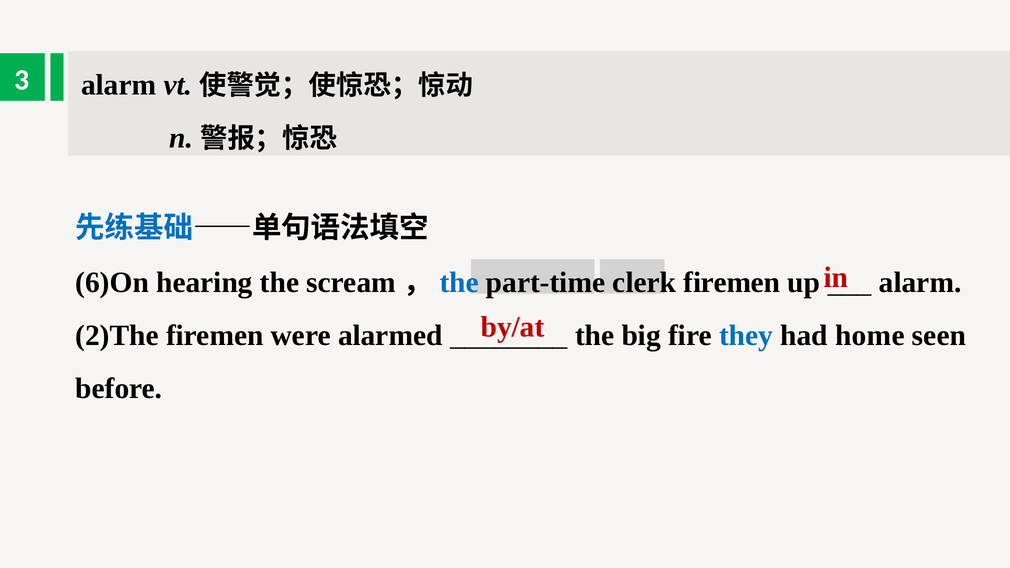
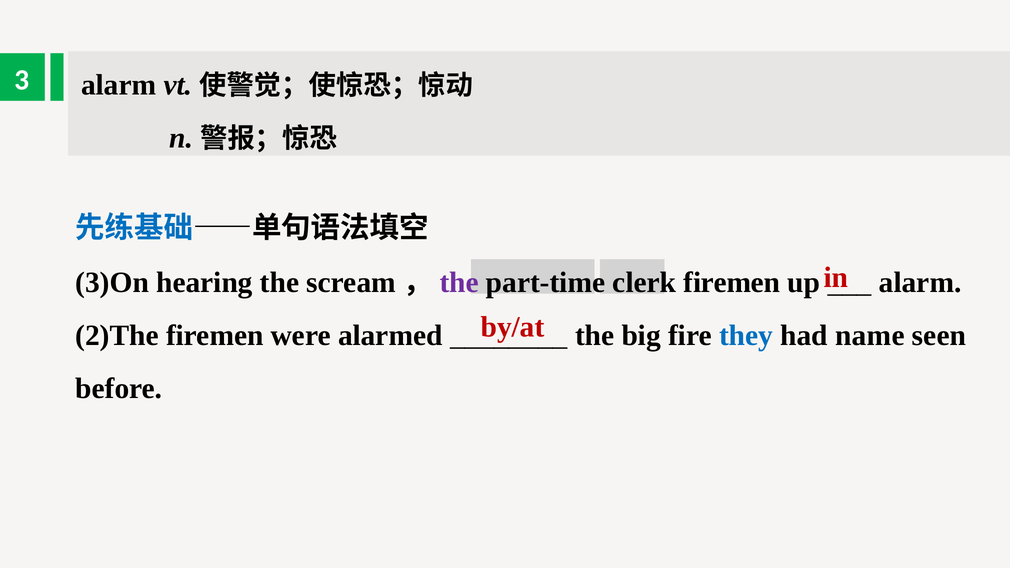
6)On: 6)On -> 3)On (112, 283)
the colour: blue -> purple (459, 283)
home: home -> name (870, 336)
